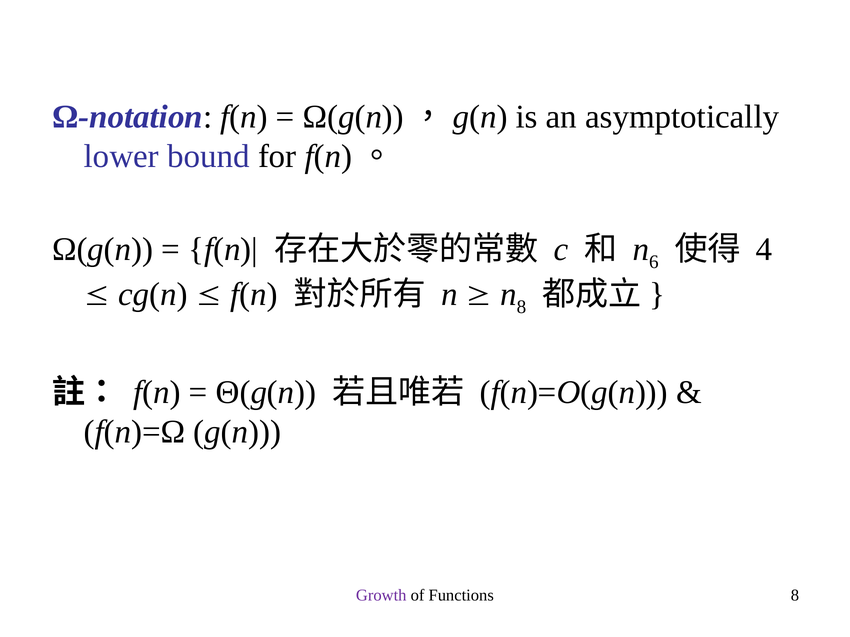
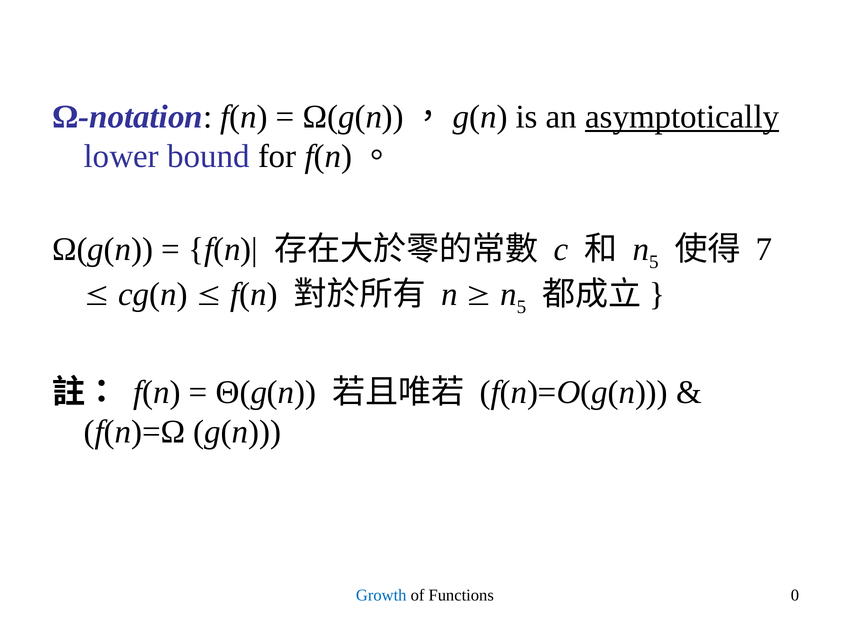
asymptotically underline: none -> present (682, 117)
6: 6 -> 5 (654, 262)
4: 4 -> 7 (764, 249)
8: 8 -> 5 (521, 307)
Growth colour: purple -> blue (381, 596)
Functions 8: 8 -> 0 (795, 596)
